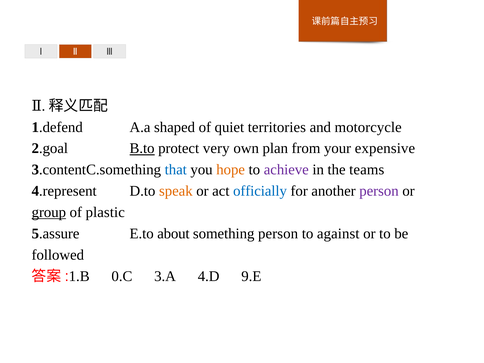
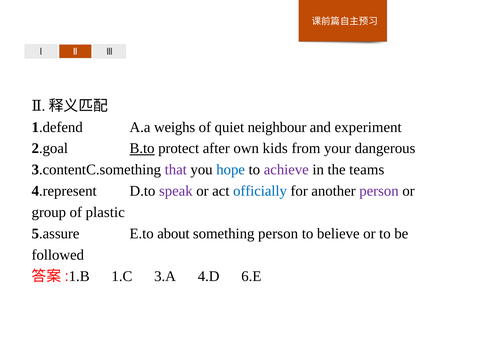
shaped: shaped -> weighs (175, 127)
territories: territories -> neighbour (277, 127)
motorcycle: motorcycle -> experiment (368, 127)
very: very -> after (216, 148)
plan: plan -> kids (275, 148)
expensive: expensive -> dangerous (385, 148)
that colour: blue -> purple (176, 170)
hope colour: orange -> blue (231, 170)
speak colour: orange -> purple (176, 191)
group underline: present -> none (49, 212)
against: against -> believe (338, 234)
0.C: 0.C -> 1.C (122, 276)
9.E: 9.E -> 6.E (251, 276)
